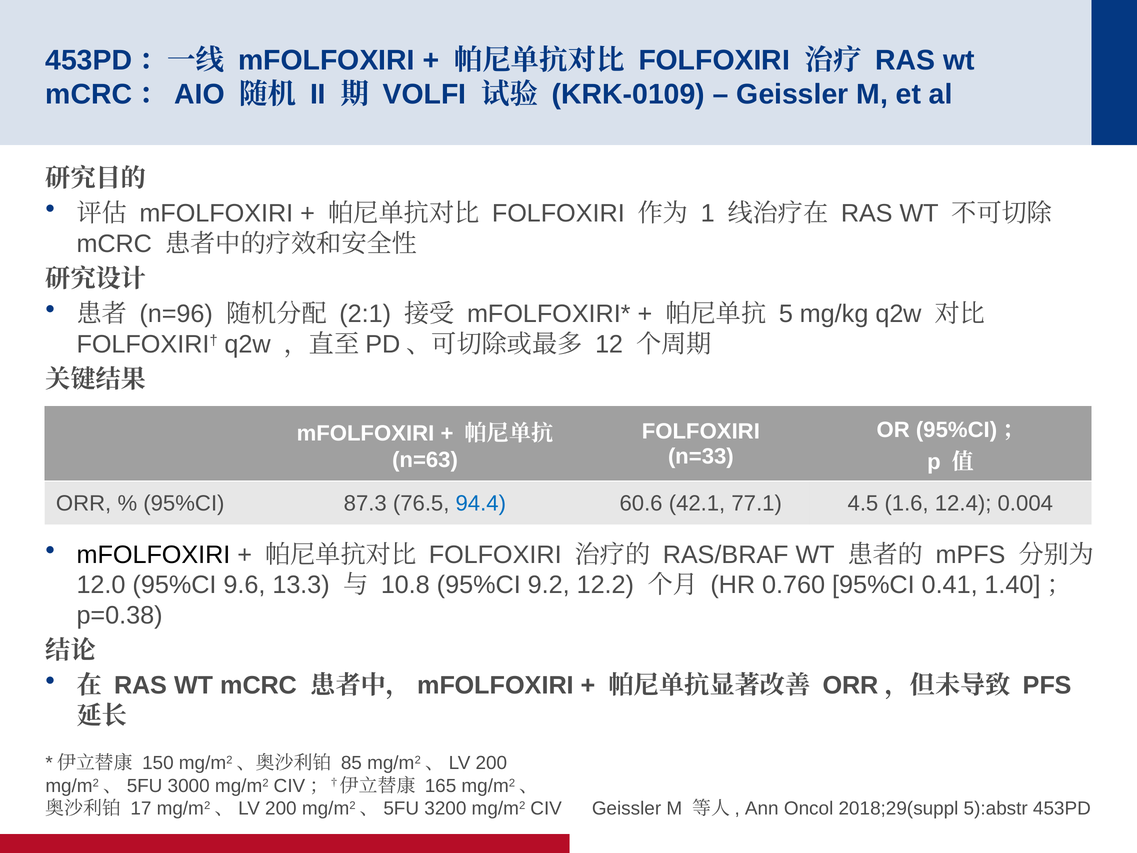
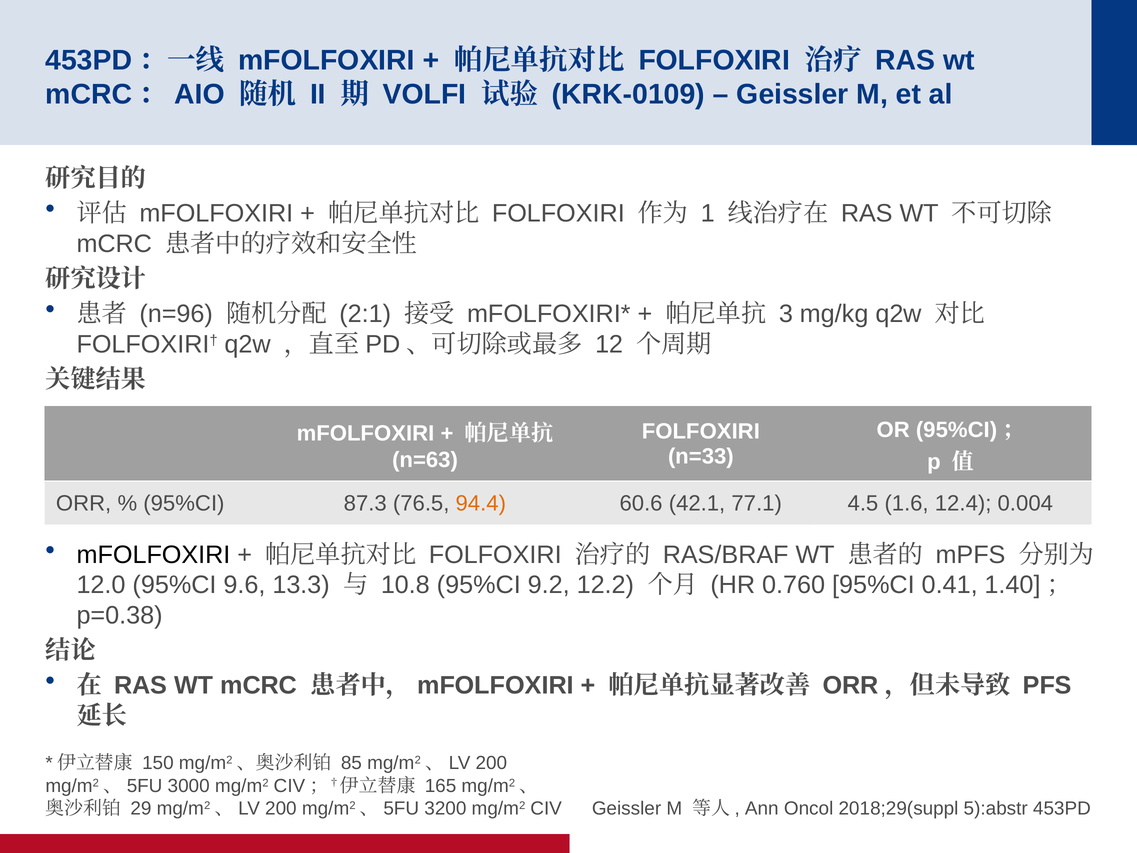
5: 5 -> 3 (786, 314)
94.4 colour: blue -> orange (481, 503)
17: 17 -> 29 (141, 808)
